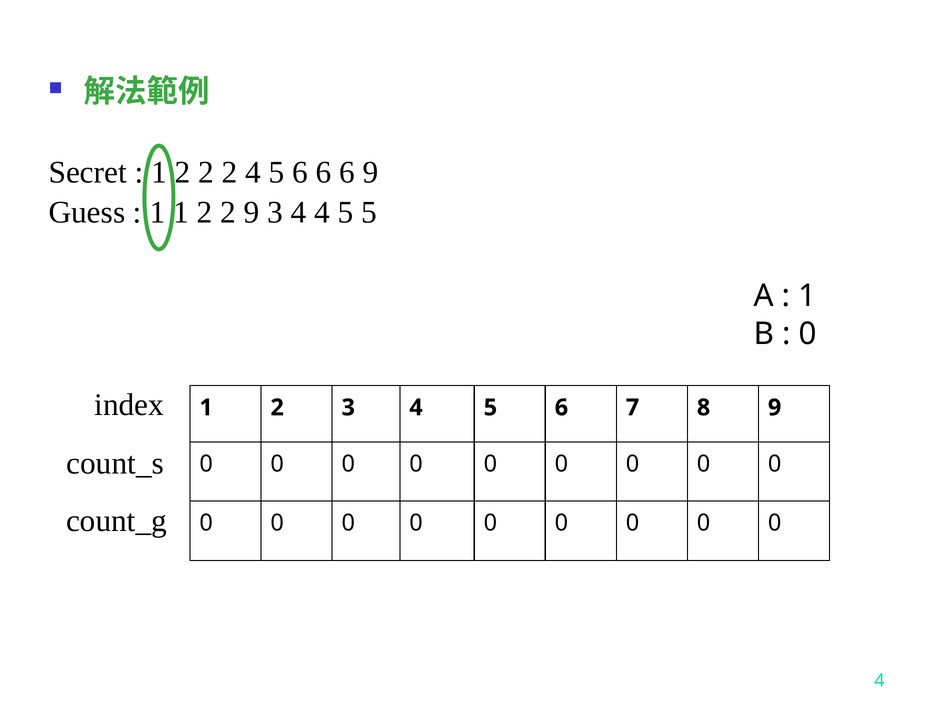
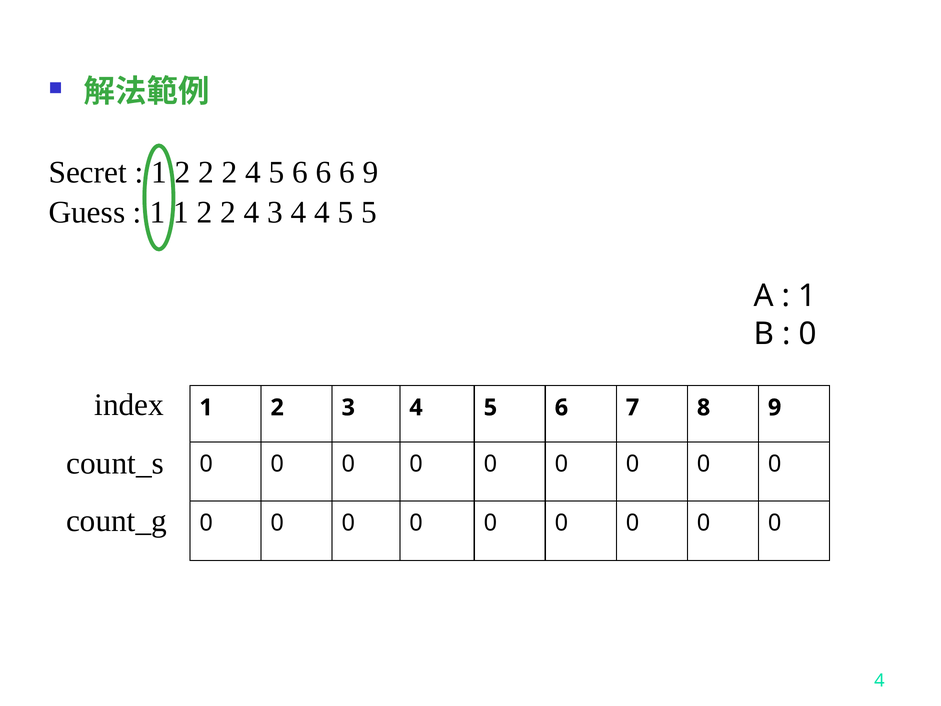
9: 9 -> 4 (251, 212)
